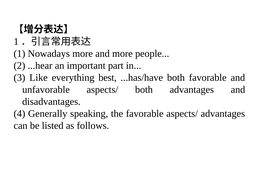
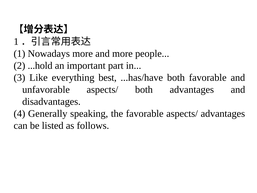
...hear: ...hear -> ...hold (40, 65)
